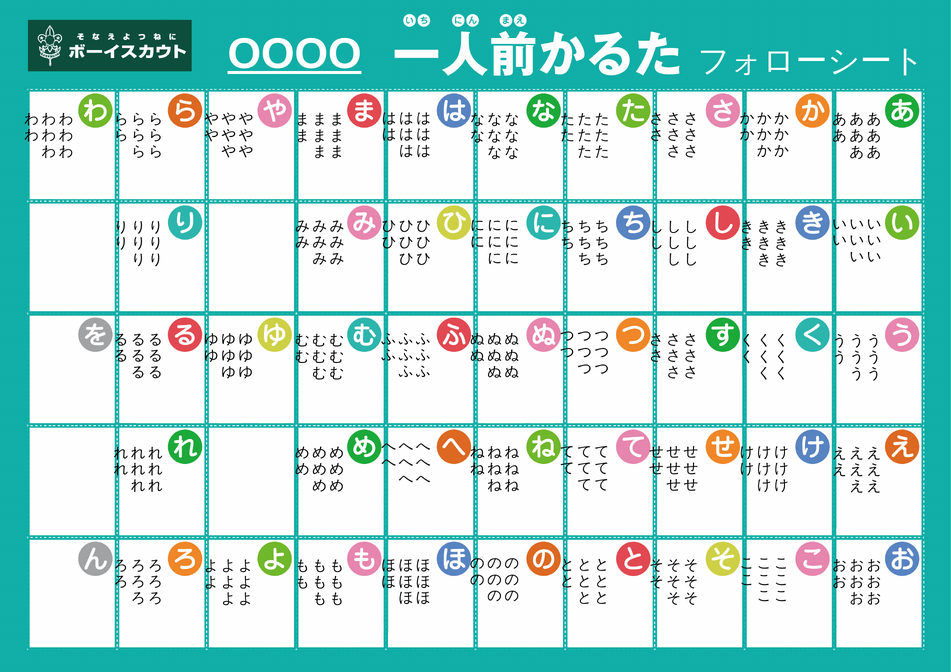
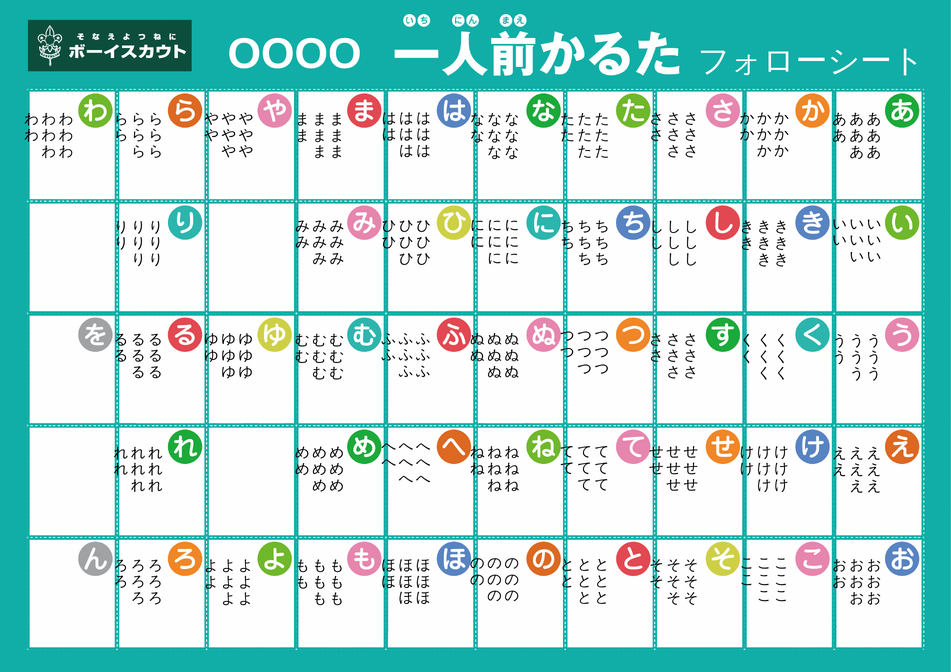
OOOO underline: present -> none (295, 54)
